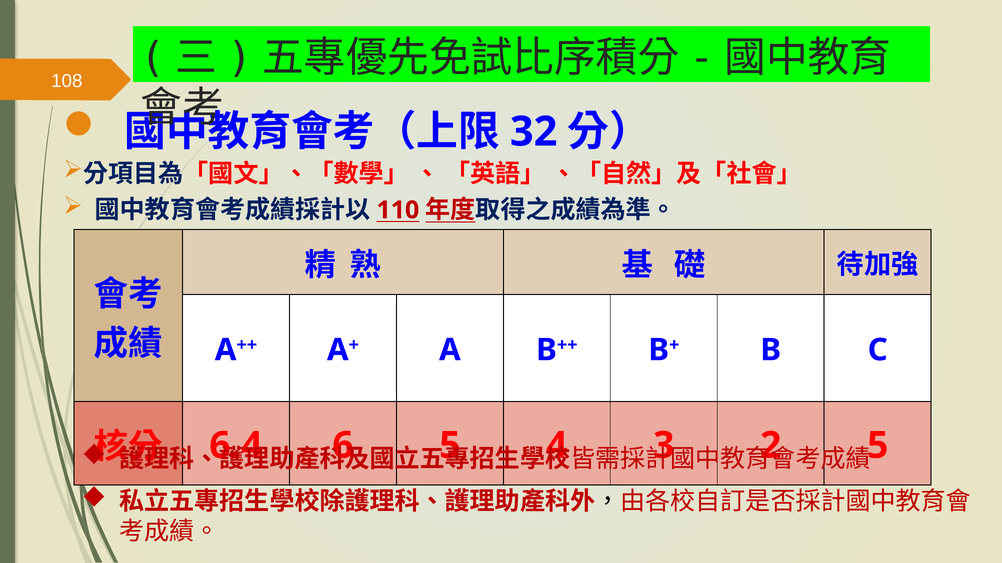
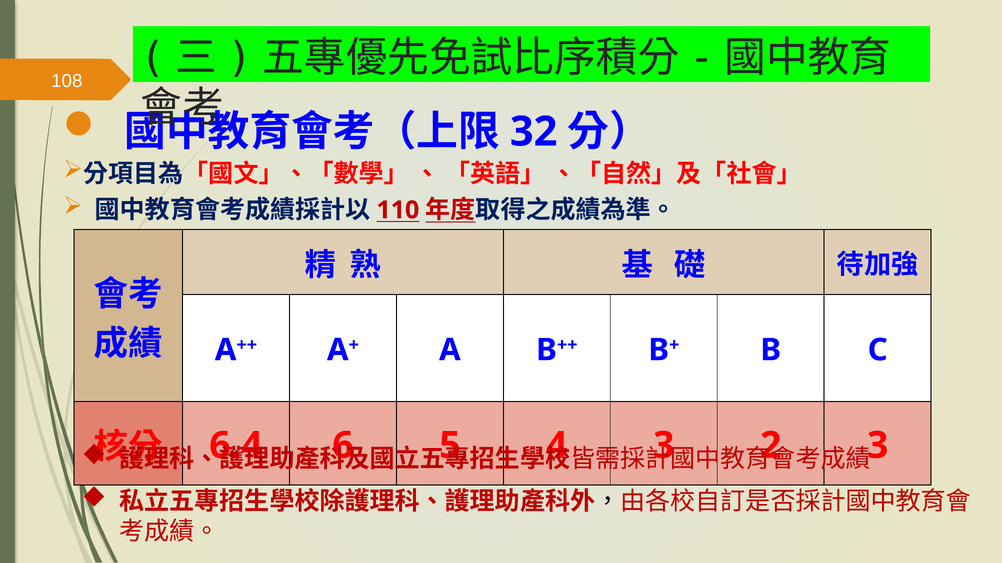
5: 5 -> 3 (878, 446)
